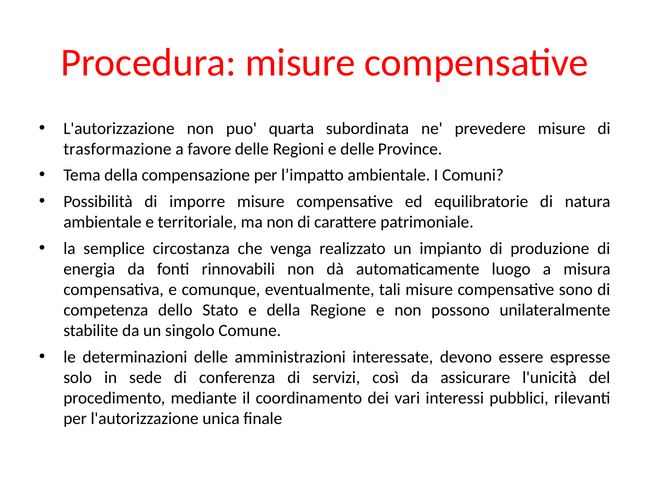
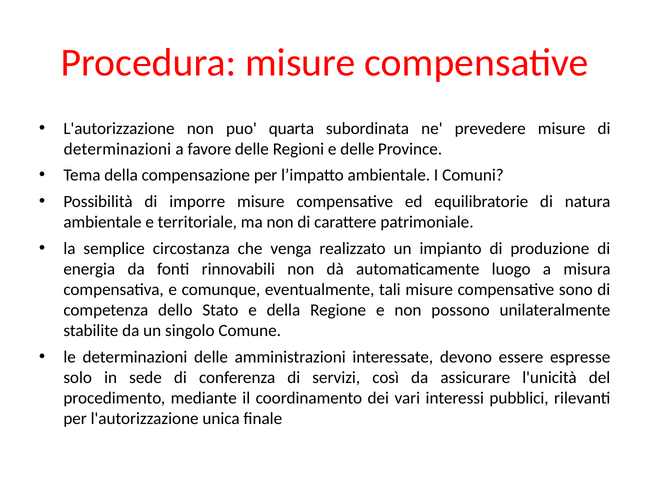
trasformazione: trasformazione -> determinazioni (117, 149)
